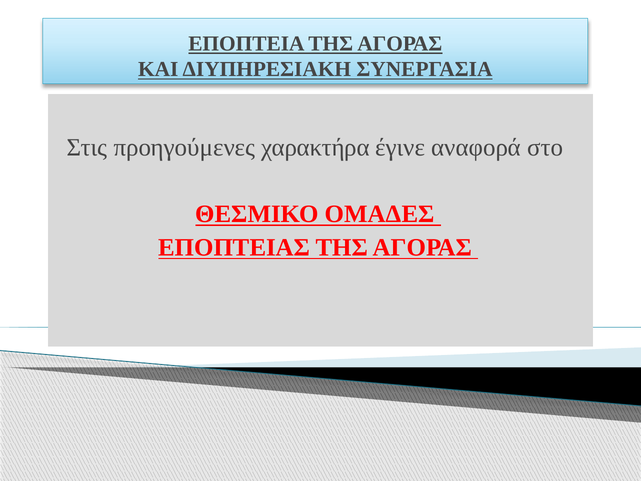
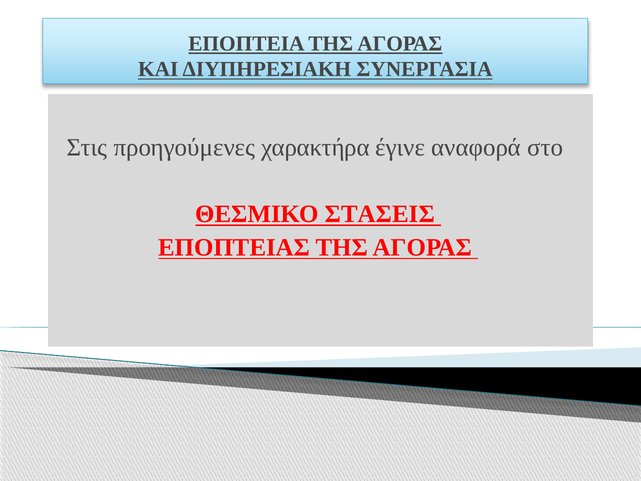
ΟΜΑΔΕΣ: ΟΜΑΔΕΣ -> ΣΤΑΣΕΙΣ (380, 214)
